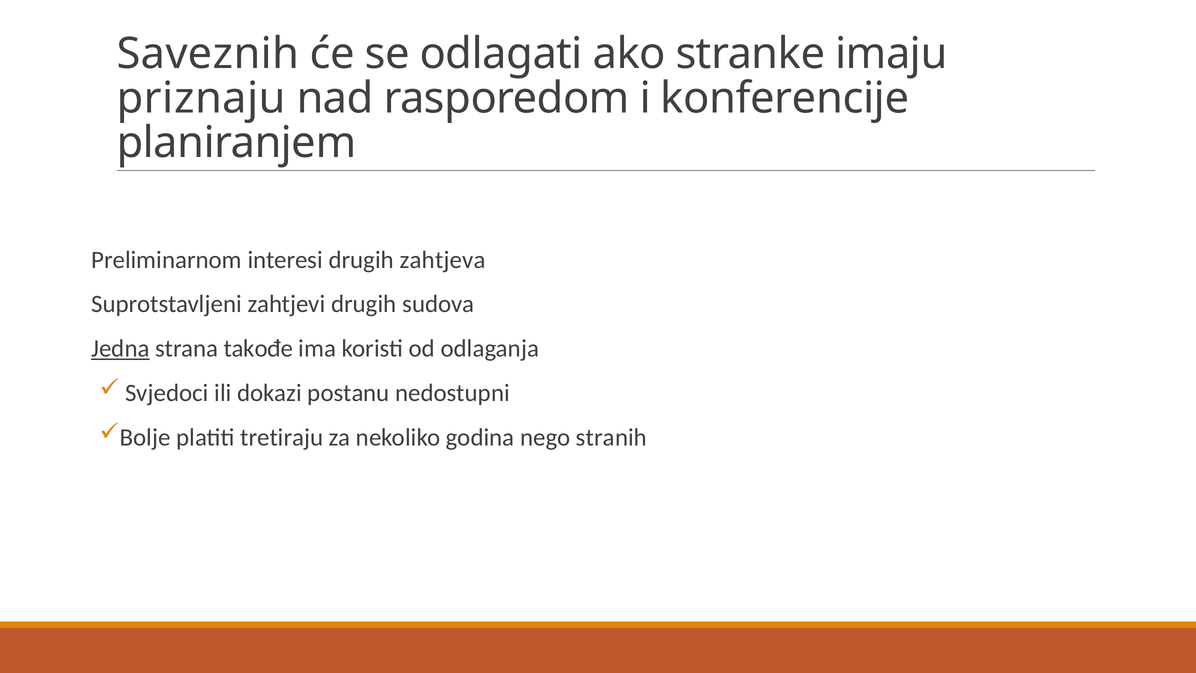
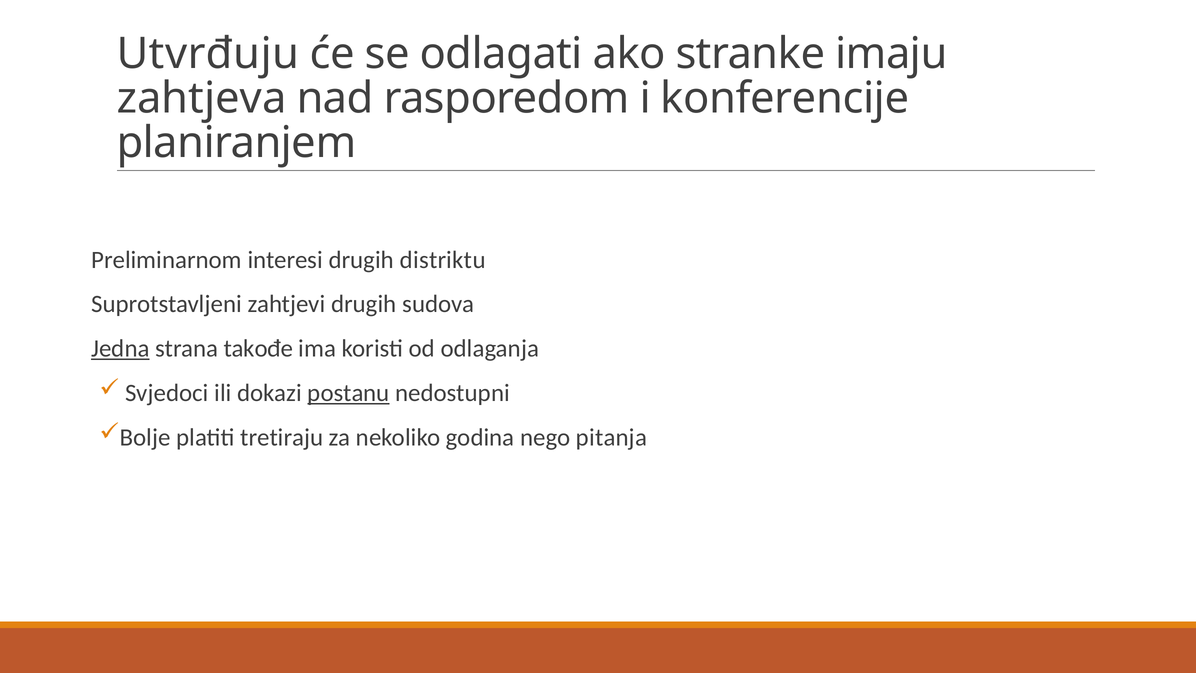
Saveznih: Saveznih -> Utvrđuju (208, 54)
priznaju: priznaju -> zahtjeva (202, 98)
zahtjeva: zahtjeva -> distriktu (443, 260)
postanu underline: none -> present (349, 393)
stranih: stranih -> pitanja (611, 437)
